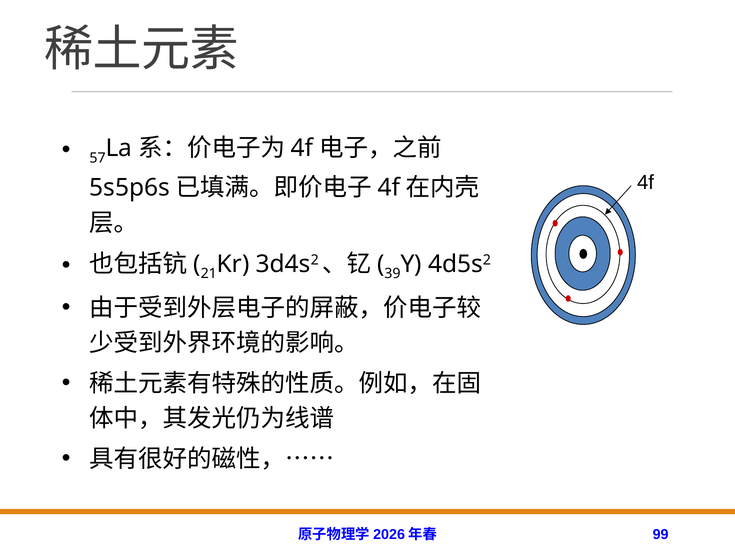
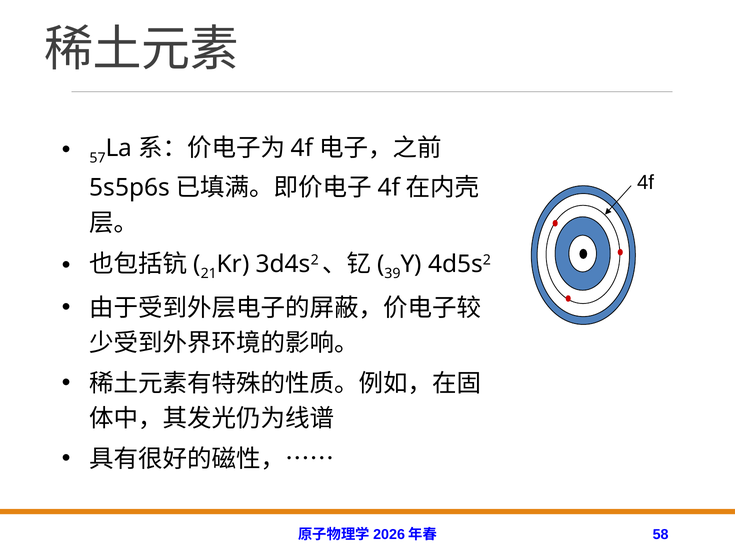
99: 99 -> 58 (661, 535)
